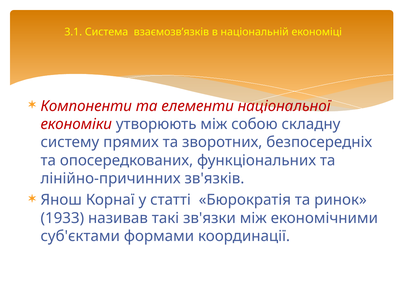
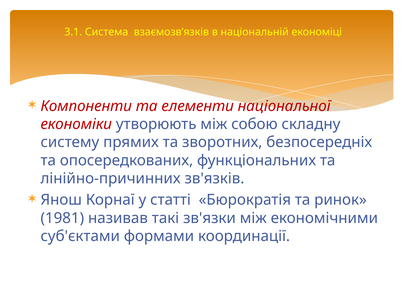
1933: 1933 -> 1981 (62, 218)
